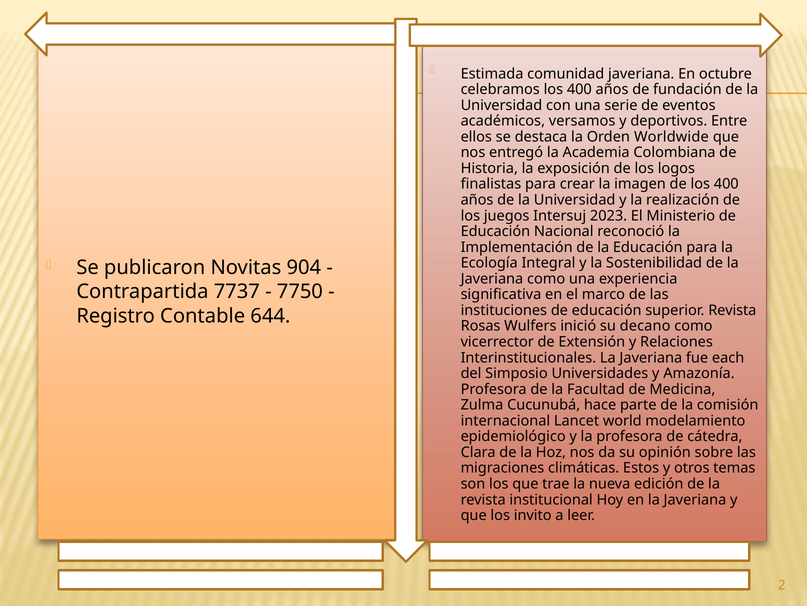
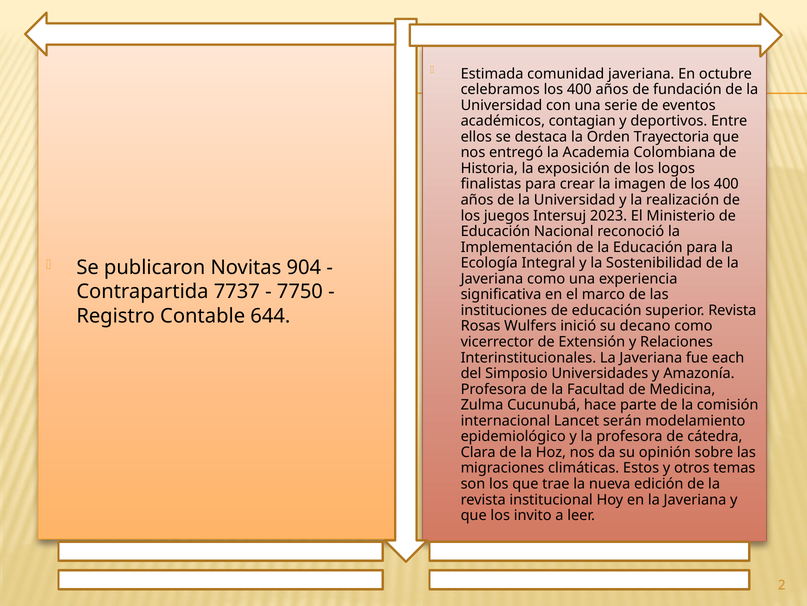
versamos: versamos -> contagian (582, 121)
Worldwide: Worldwide -> Trayectoria (672, 137)
world: world -> serán (622, 420)
